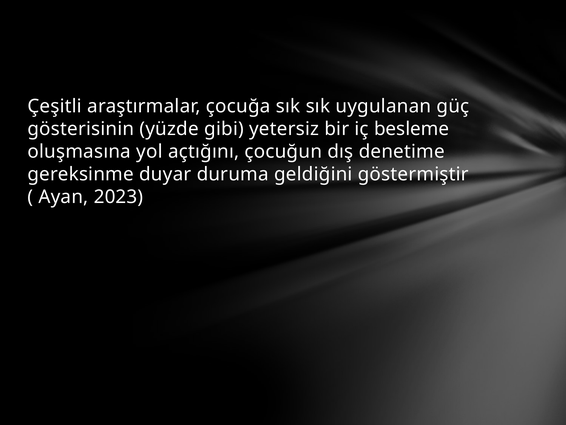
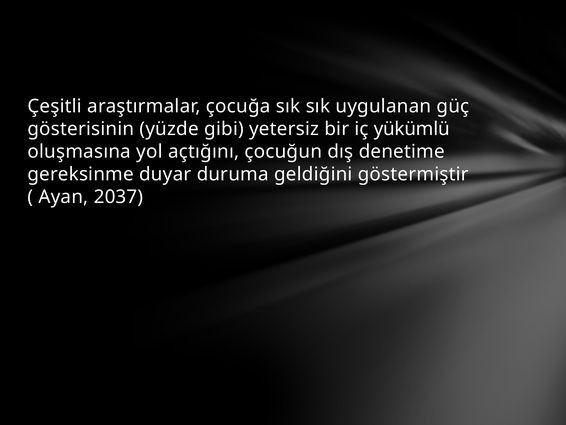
besleme: besleme -> yükümlü (412, 129)
2023: 2023 -> 2037 (118, 197)
